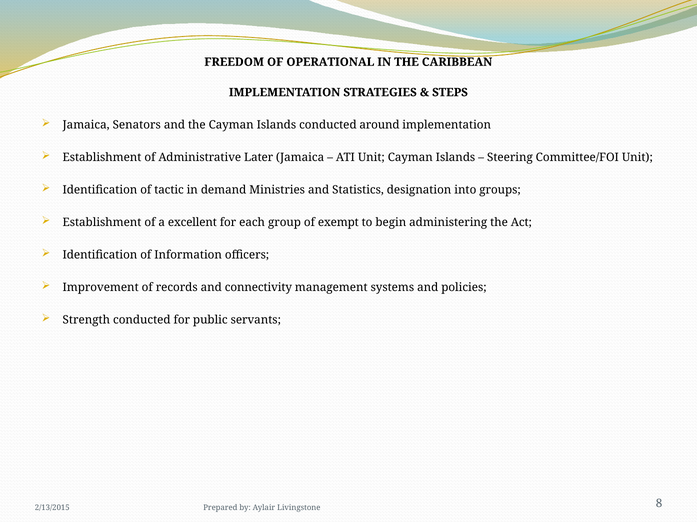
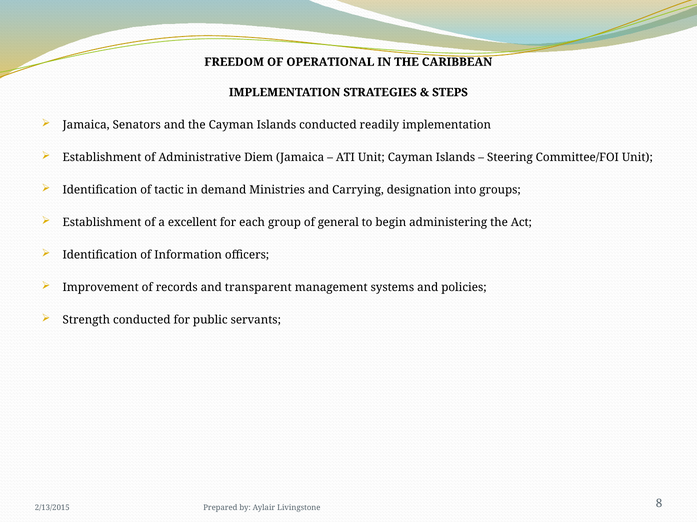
around: around -> readily (379, 125)
Later: Later -> Diem (259, 158)
Statistics: Statistics -> Carrying (358, 190)
exempt: exempt -> general (338, 223)
connectivity: connectivity -> transparent (258, 288)
